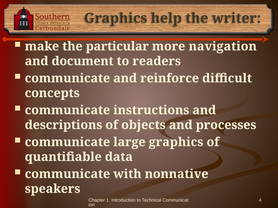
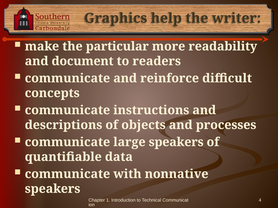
navigation: navigation -> readability (223, 46)
large graphics: graphics -> speakers (176, 142)
